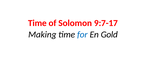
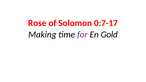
Time: Time -> Rose (37, 23)
9:7-17: 9:7-17 -> 0:7-17 (106, 23)
for colour: blue -> purple (82, 35)
